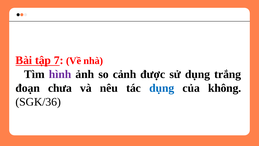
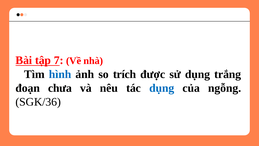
hình colour: purple -> blue (60, 74)
cảnh: cảnh -> trích (125, 74)
không: không -> ngỗng (225, 88)
